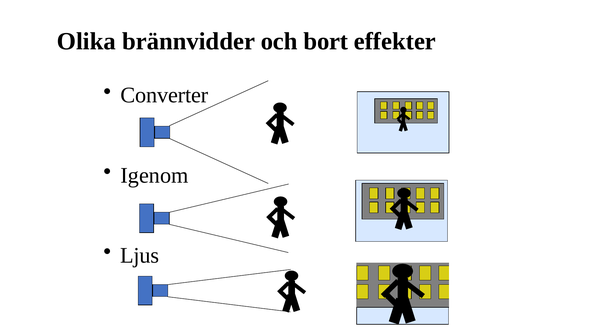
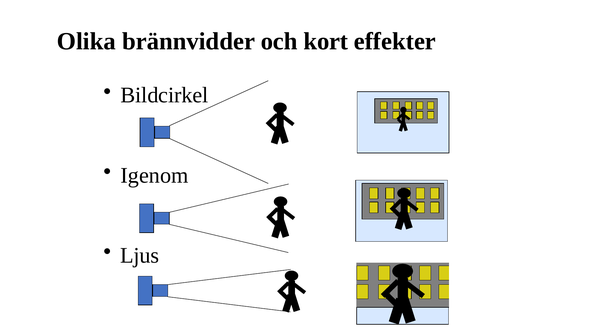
bort: bort -> kort (326, 41)
Converter: Converter -> Bildcirkel (164, 95)
